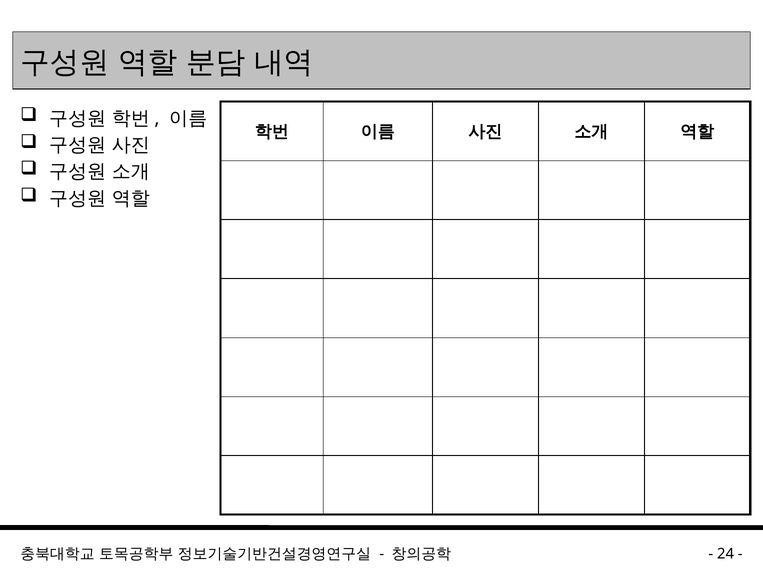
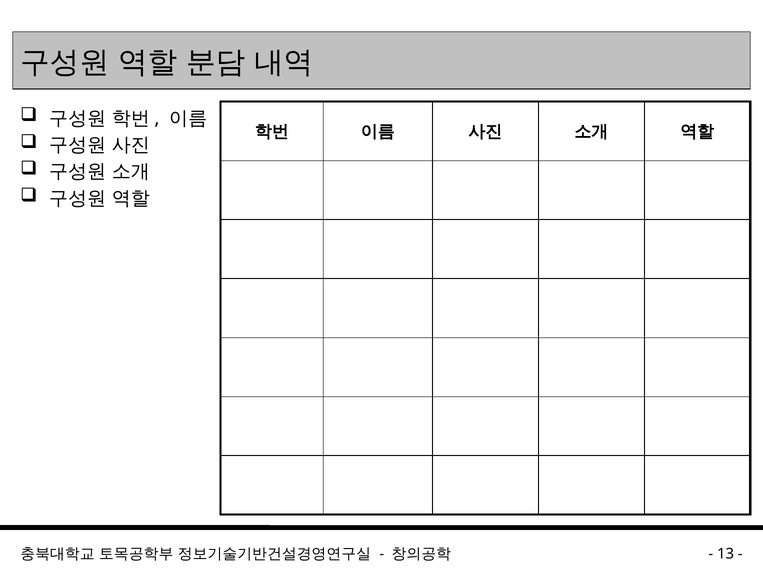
24: 24 -> 13 (726, 554)
